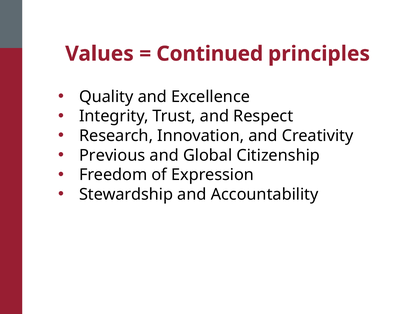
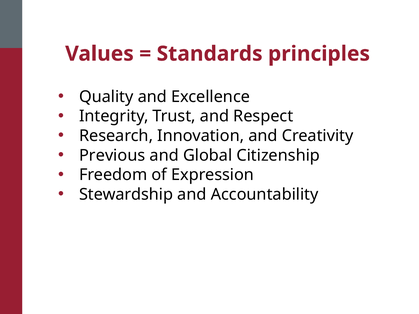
Continued: Continued -> Standards (210, 54)
